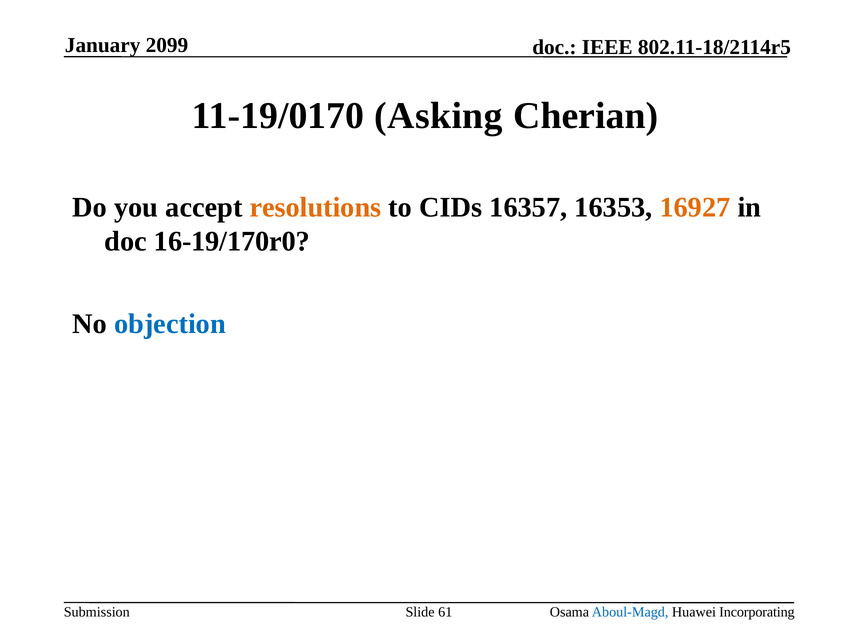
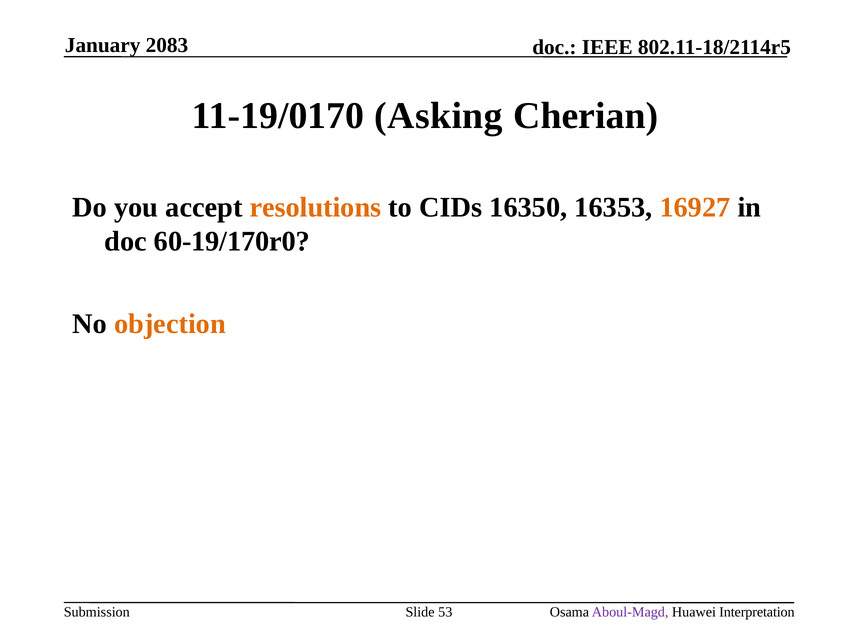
2099: 2099 -> 2083 (167, 45)
16357: 16357 -> 16350 (528, 208)
16-19/170r0: 16-19/170r0 -> 60-19/170r0 (232, 242)
objection colour: blue -> orange (170, 324)
61: 61 -> 53 (445, 612)
Aboul-Magd colour: blue -> purple (630, 612)
Incorporating: Incorporating -> Interpretation (757, 612)
